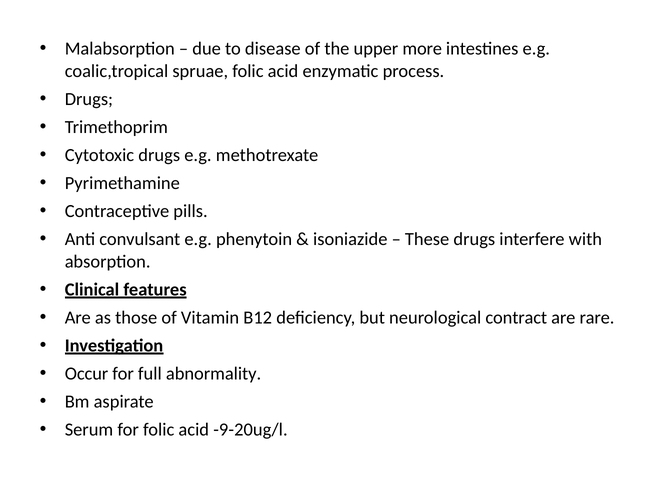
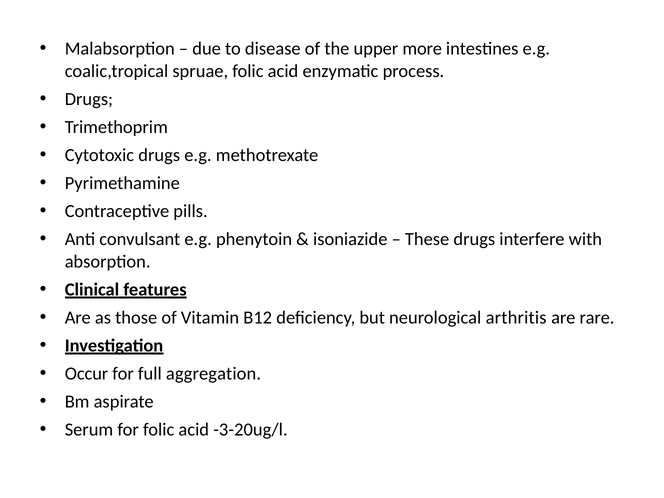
contract: contract -> arthritis (516, 318)
abnormality: abnormality -> aggregation (213, 374)
-9-20ug/l: -9-20ug/l -> -3-20ug/l (250, 430)
